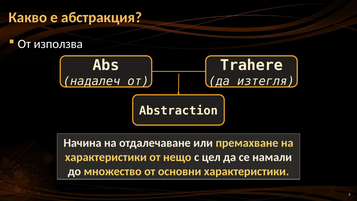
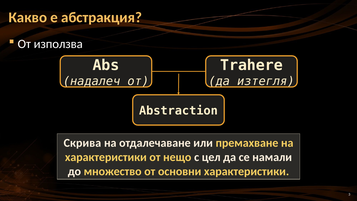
Начина: Начина -> Скрива (82, 143)
